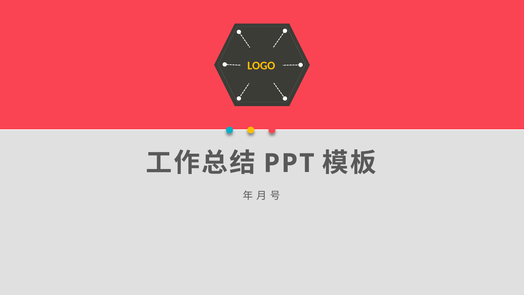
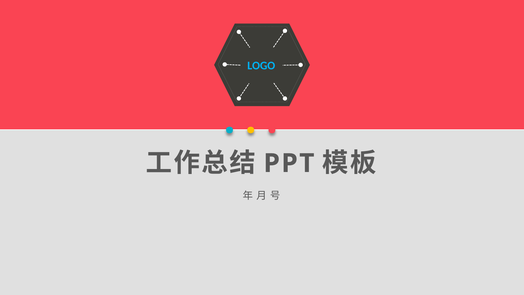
LOGO colour: yellow -> light blue (261, 66)
